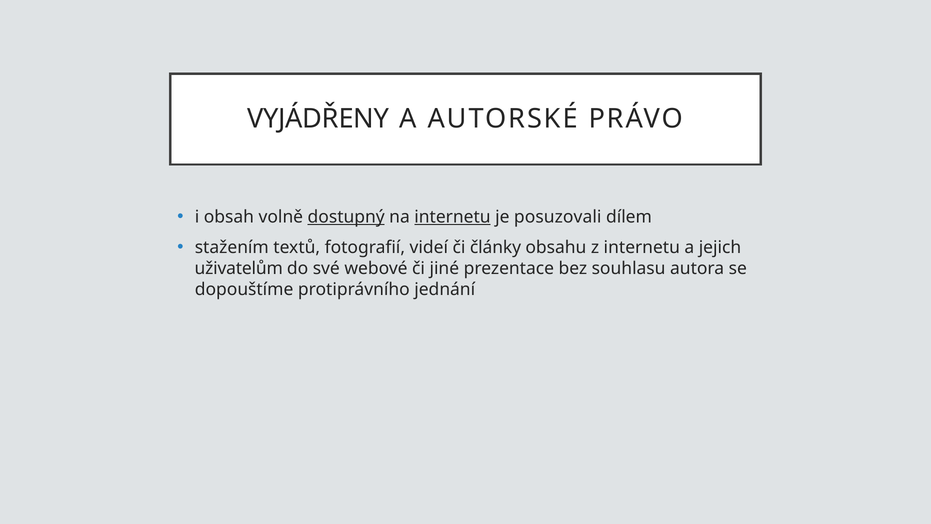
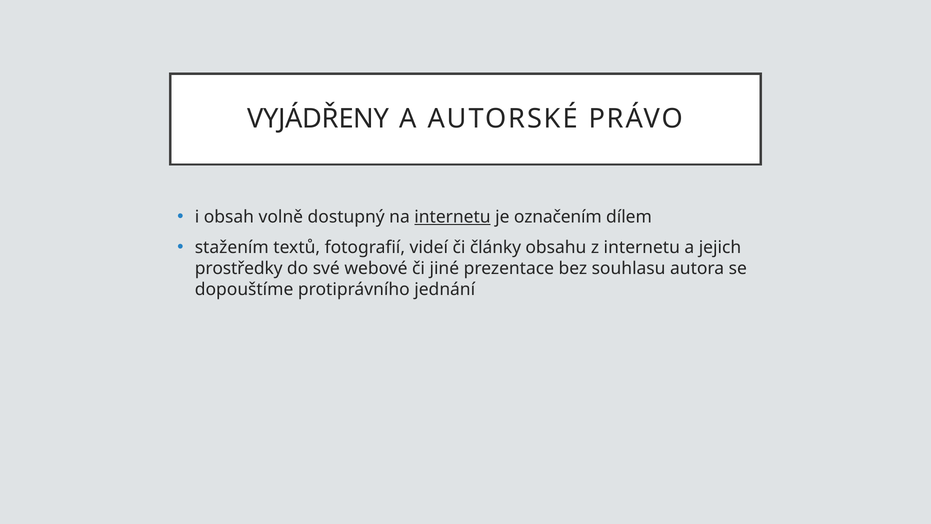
dostupný underline: present -> none (346, 217)
posuzovali: posuzovali -> označením (558, 217)
uživatelům: uživatelům -> prostředky (239, 268)
